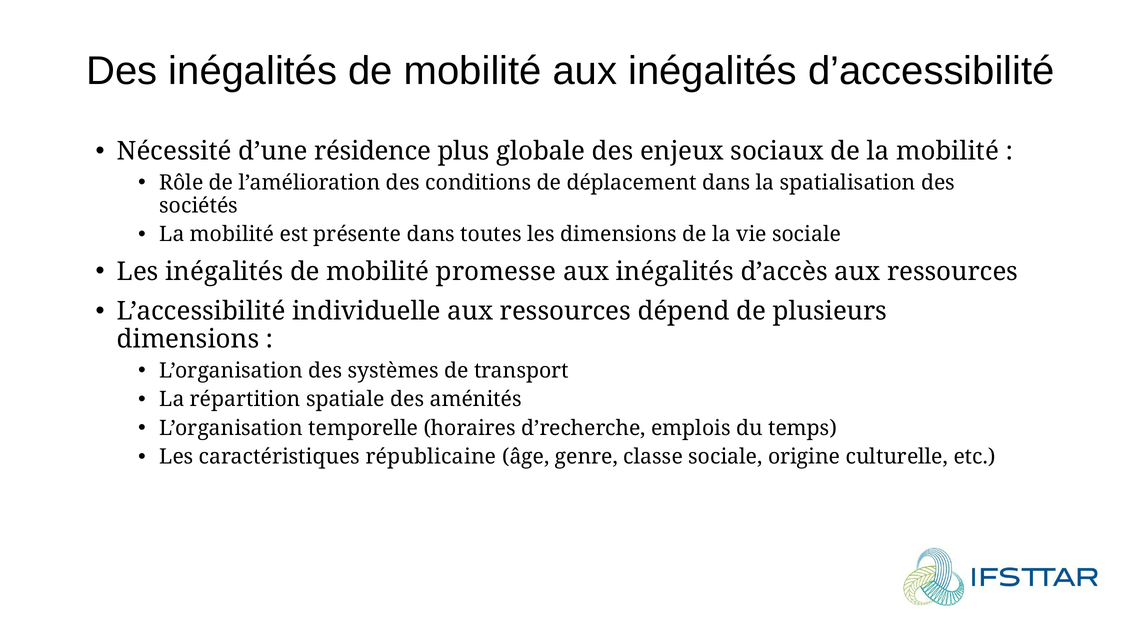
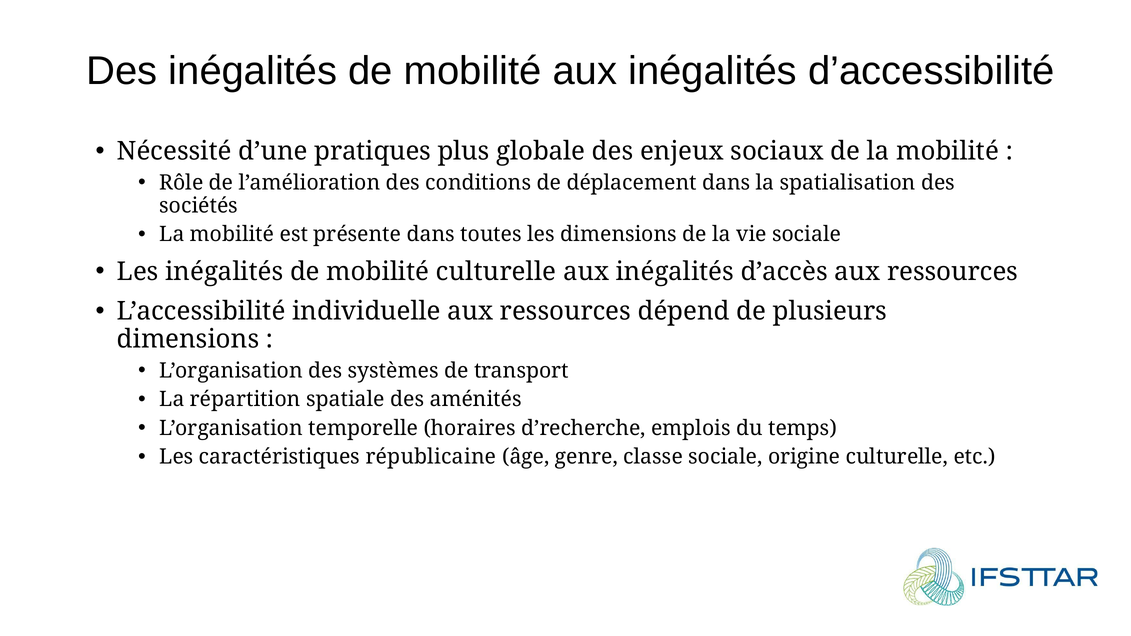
résidence: résidence -> pratiques (373, 151)
mobilité promesse: promesse -> culturelle (496, 272)
